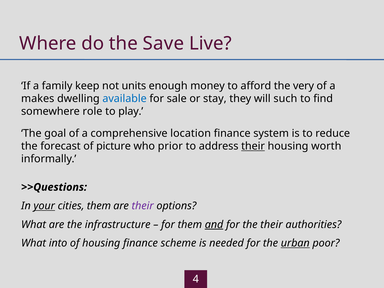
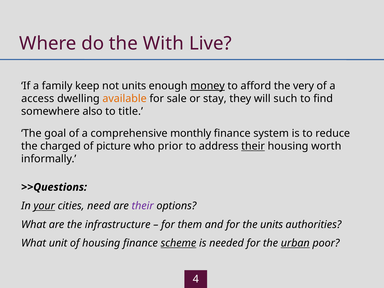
Save: Save -> With (163, 43)
money underline: none -> present (208, 86)
makes: makes -> access (38, 99)
available colour: blue -> orange (125, 99)
role: role -> also (93, 111)
play: play -> title (131, 111)
location: location -> monthly (191, 133)
forecast: forecast -> charged (61, 146)
cities them: them -> need (99, 206)
and underline: present -> none (214, 225)
the their: their -> units (272, 225)
into: into -> unit (58, 243)
scheme underline: none -> present (178, 243)
